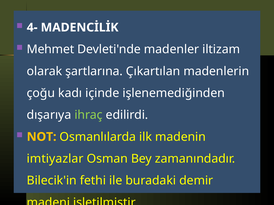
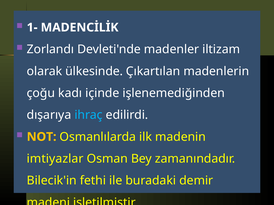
4-: 4- -> 1- (32, 28)
Mehmet: Mehmet -> Zorlandı (50, 49)
şartlarına: şartlarına -> ülkesinde (94, 71)
ihraç colour: light green -> light blue (89, 115)
